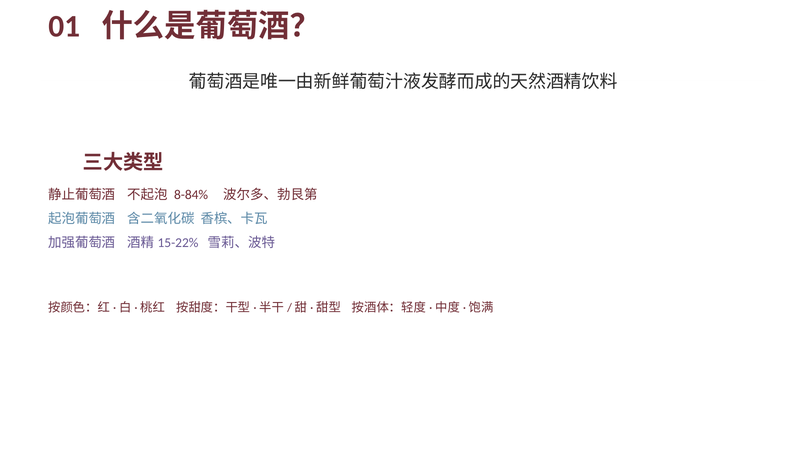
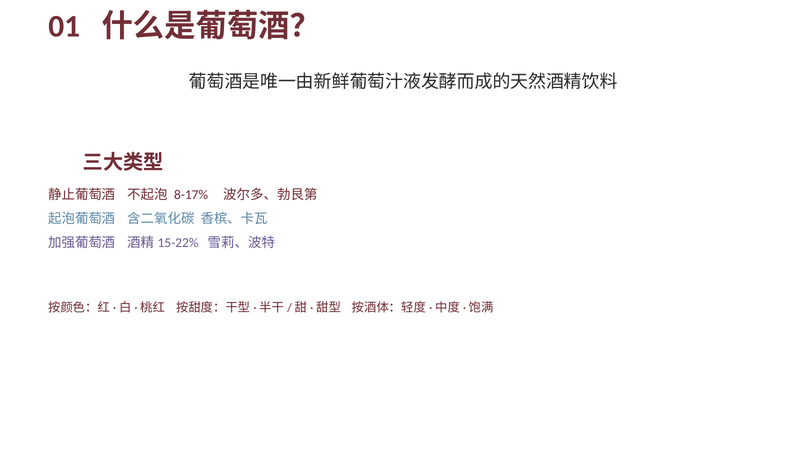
8-84%: 8-84% -> 8-17% (191, 195)
